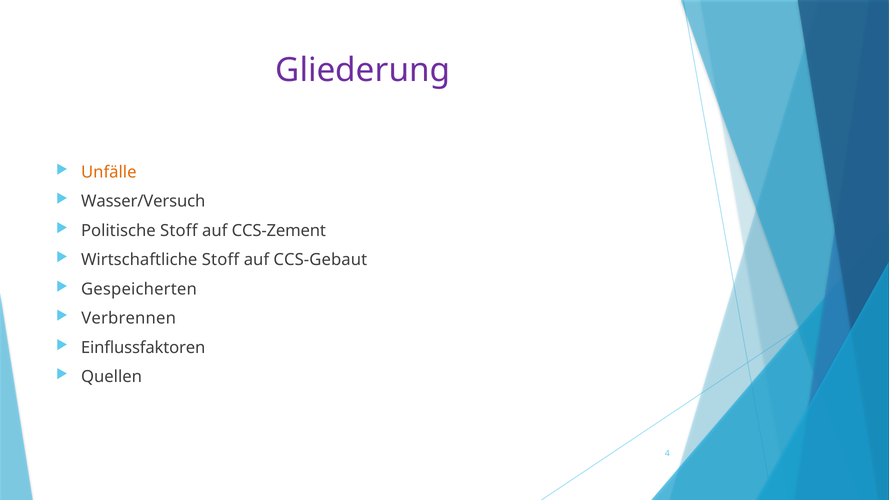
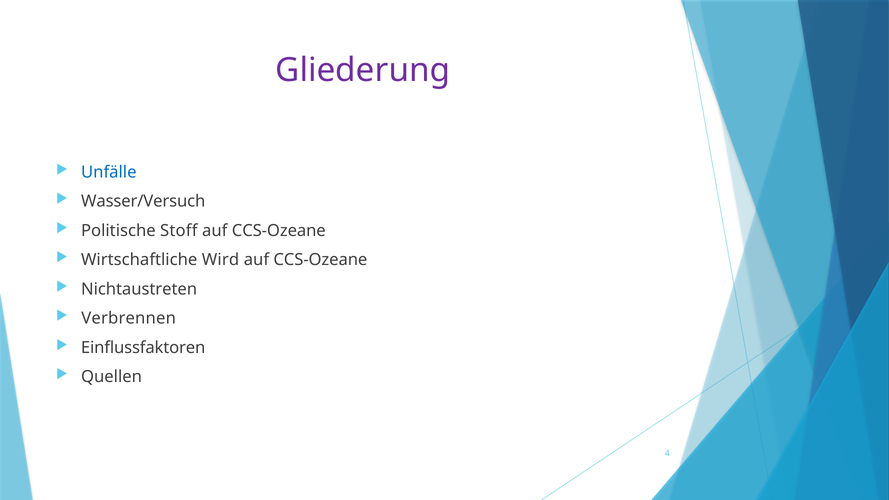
Unfälle colour: orange -> blue (109, 172)
CCS-Zement: CCS-Zement -> CCS-Ozeane (279, 231)
Wirtschaftliche Stoff: Stoff -> Wird (220, 260)
CCS-Gebaut: CCS-Gebaut -> CCS-Ozeane (320, 260)
Gespeicherten: Gespeicherten -> Nichtaustreten (139, 289)
